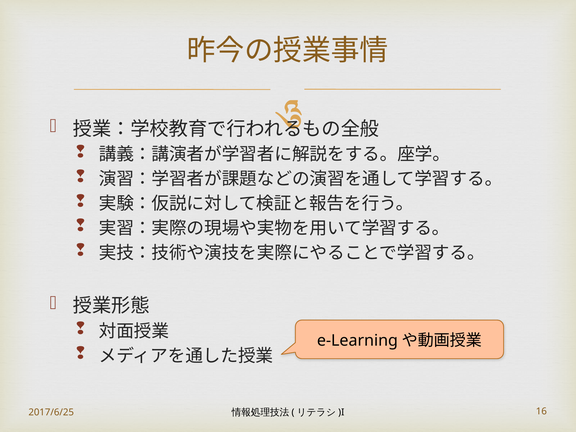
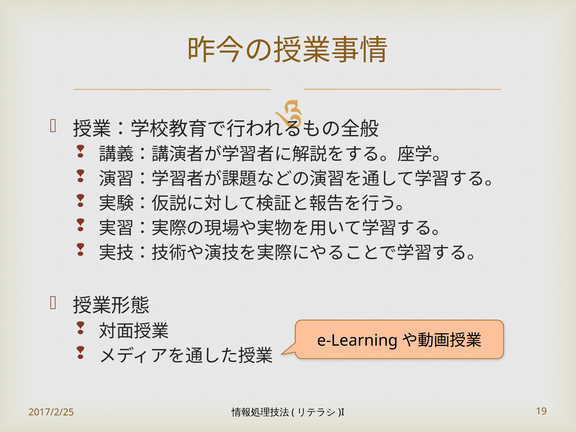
2017/6/25: 2017/6/25 -> 2017/2/25 (51, 412)
16: 16 -> 19 (541, 411)
